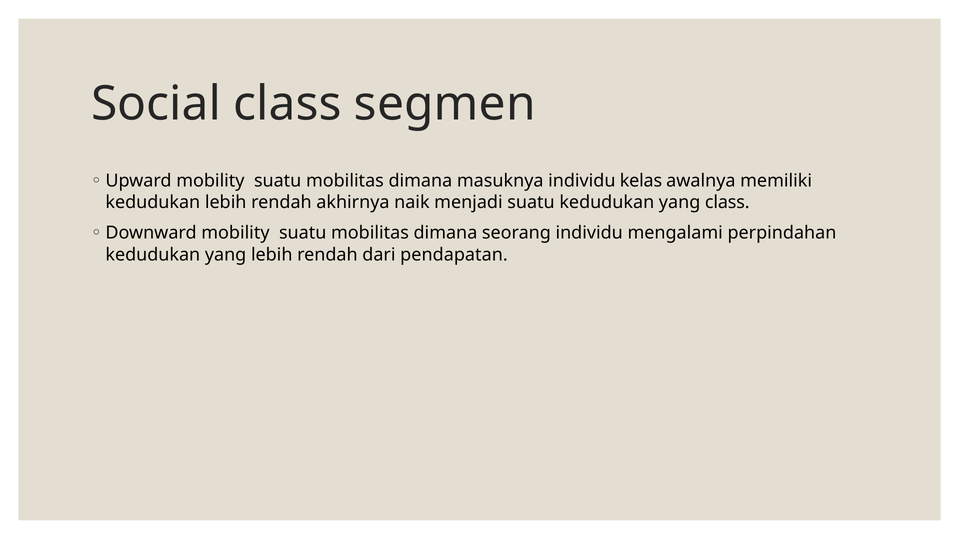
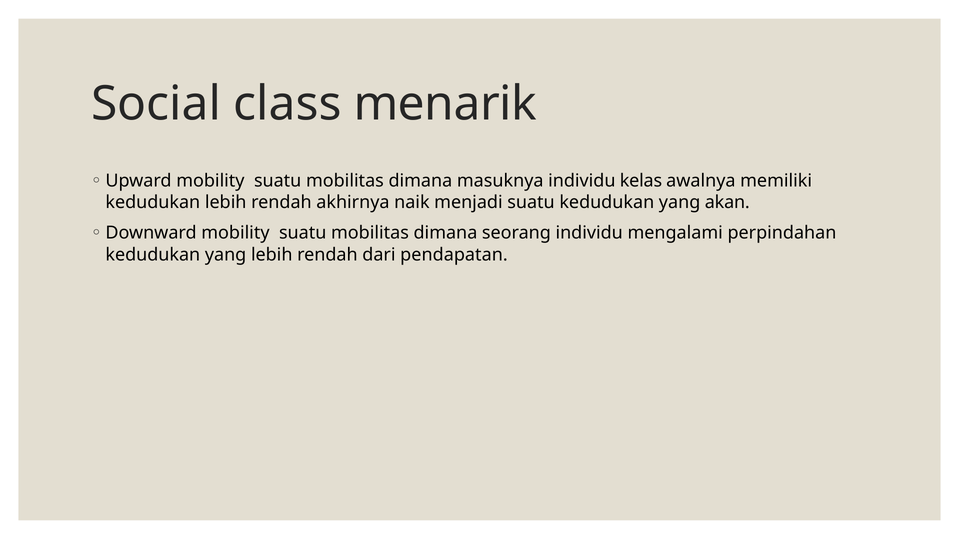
segmen: segmen -> menarik (445, 104)
yang class: class -> akan (727, 203)
